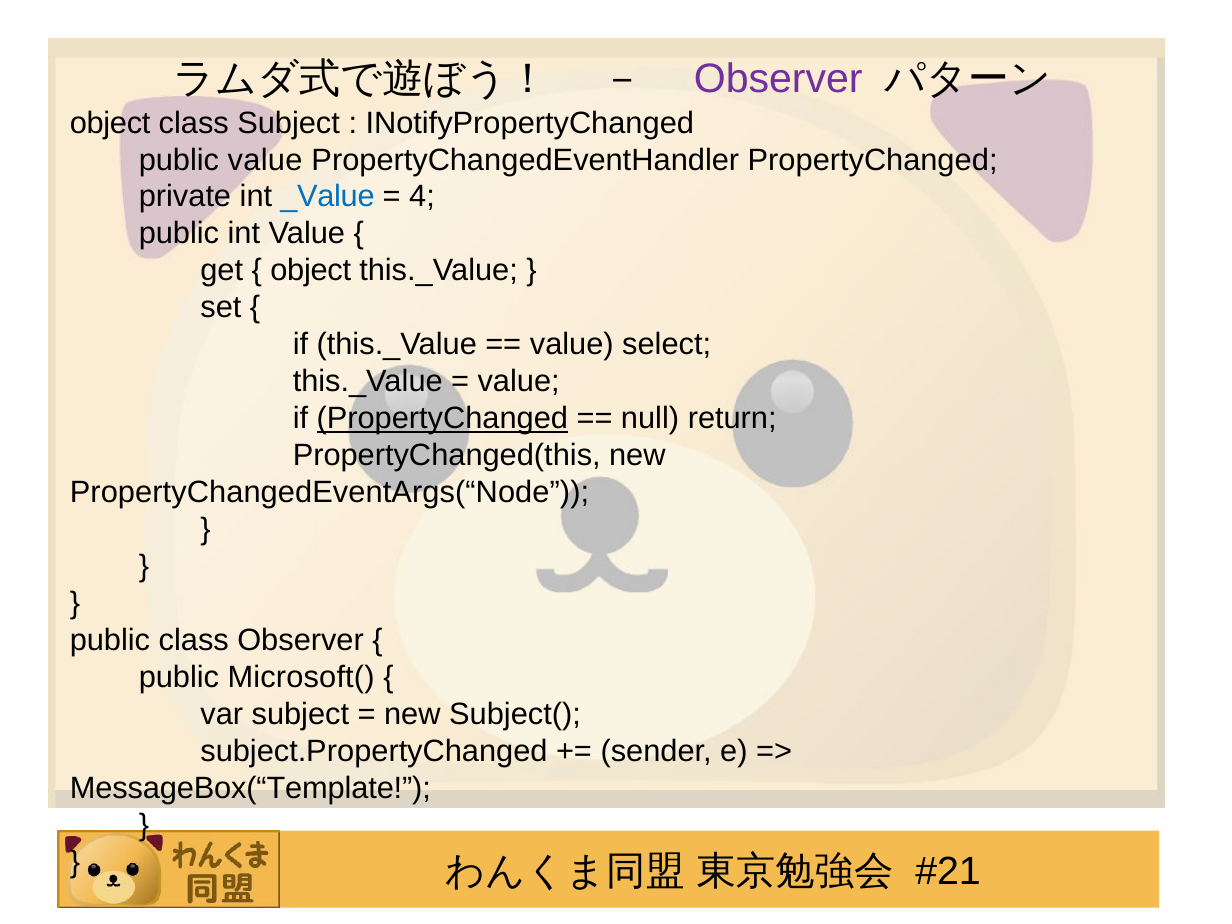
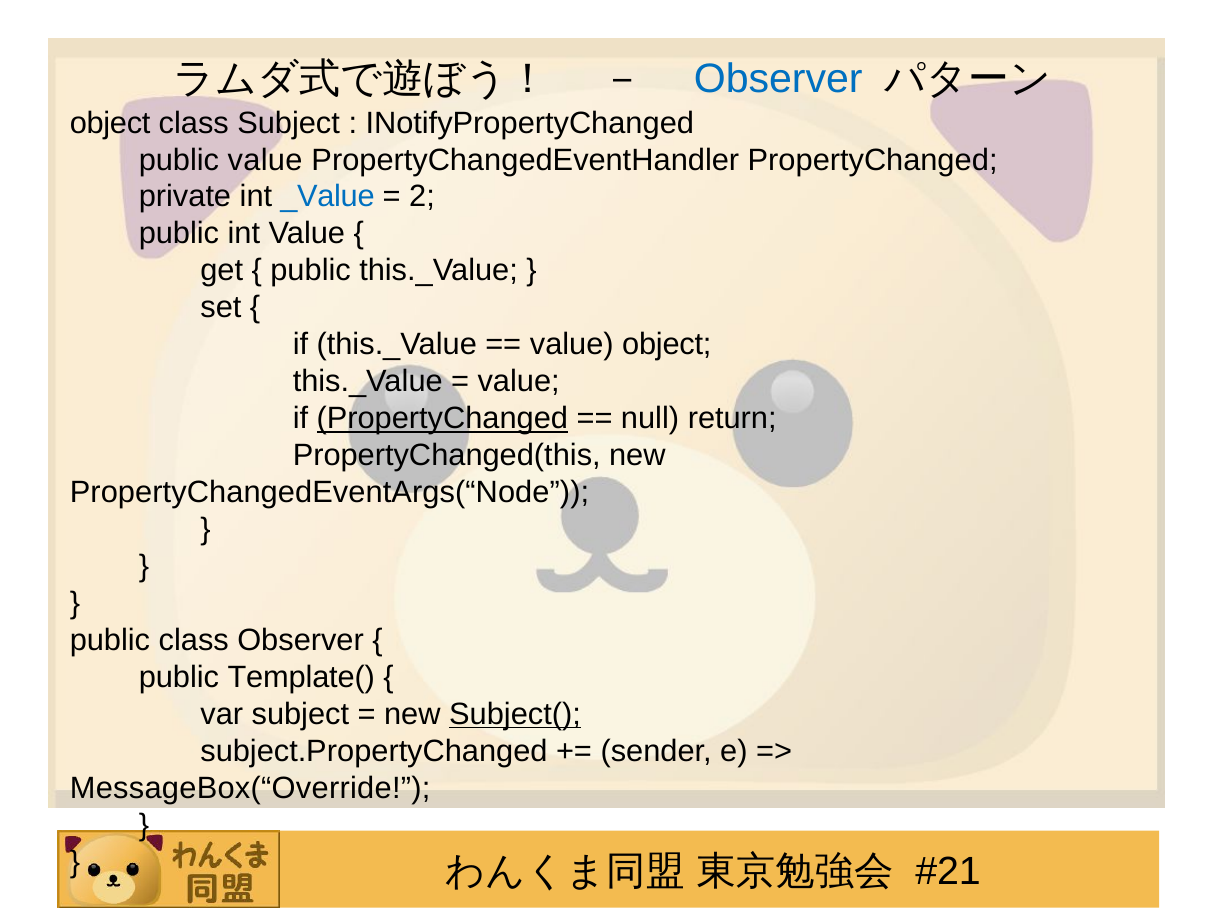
Observer colour: purple -> blue (778, 79)
4: 4 -> 2 (422, 197)
object: object -> public (311, 271)
value select: select -> object (667, 345)
Microsoft(: Microsoft( -> Template( (301, 677)
Subject( underline: none -> present (515, 714)
MessageBox(“Template: MessageBox(“Template -> MessageBox(“Override (250, 788)
